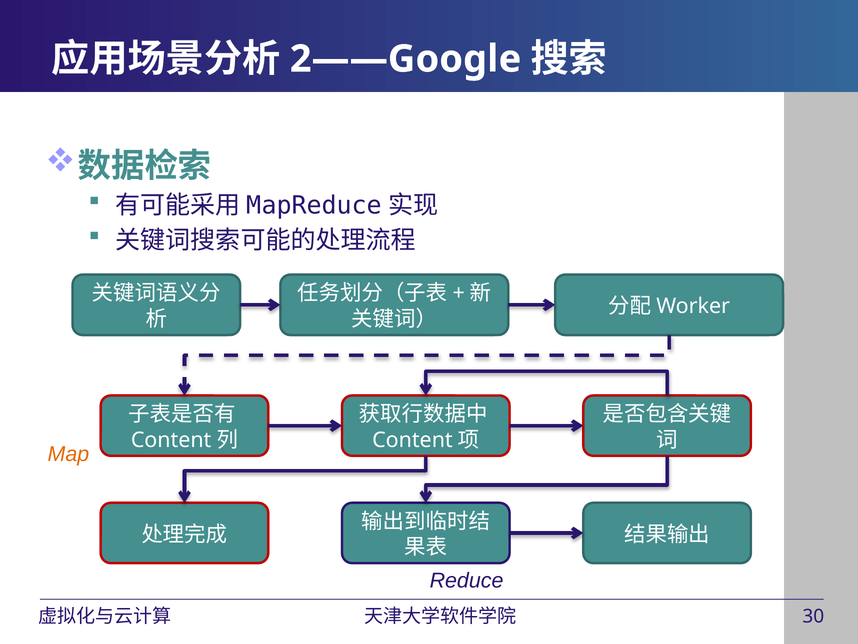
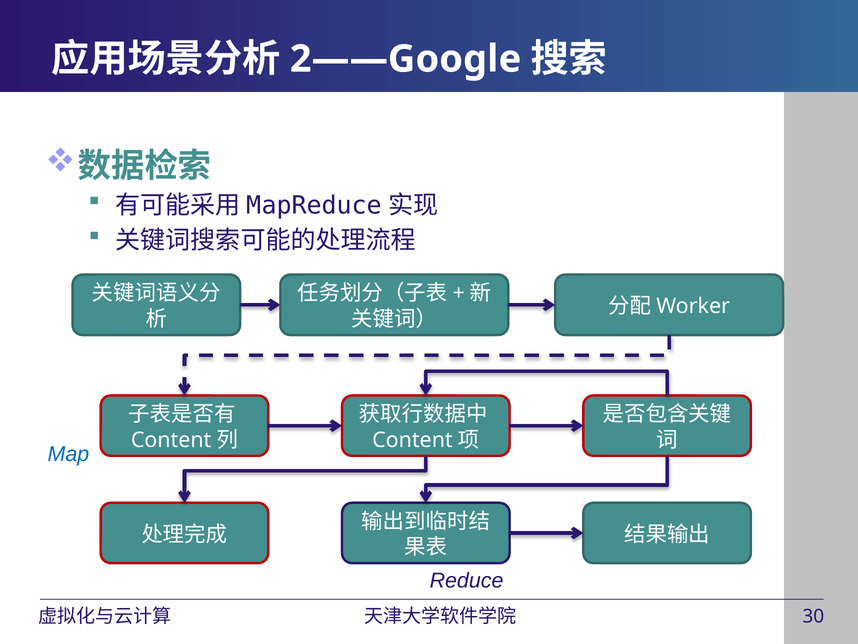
Map colour: orange -> blue (68, 454)
